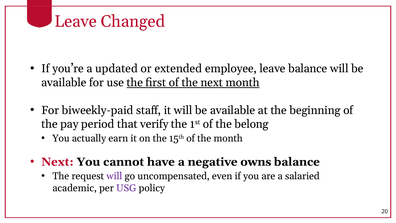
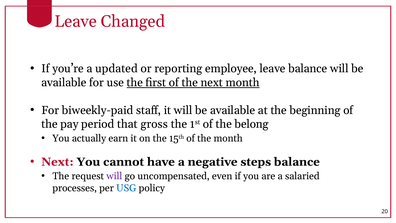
extended: extended -> reporting (178, 69)
verify: verify -> gross (154, 124)
owns: owns -> steps (256, 162)
academic: academic -> processes (75, 188)
USG colour: purple -> blue (126, 188)
